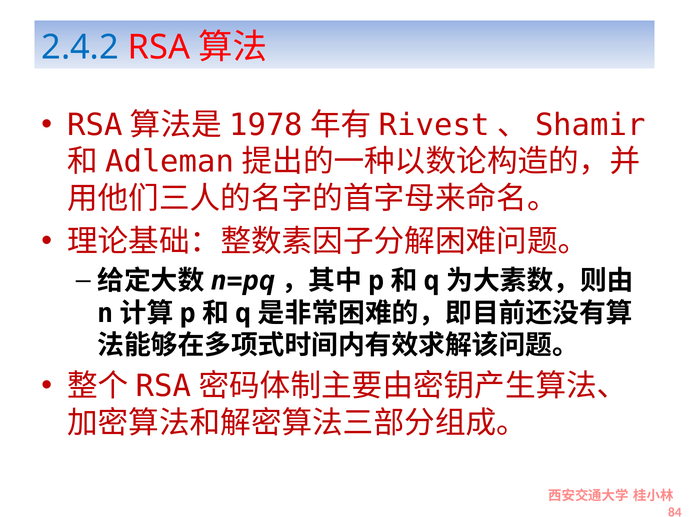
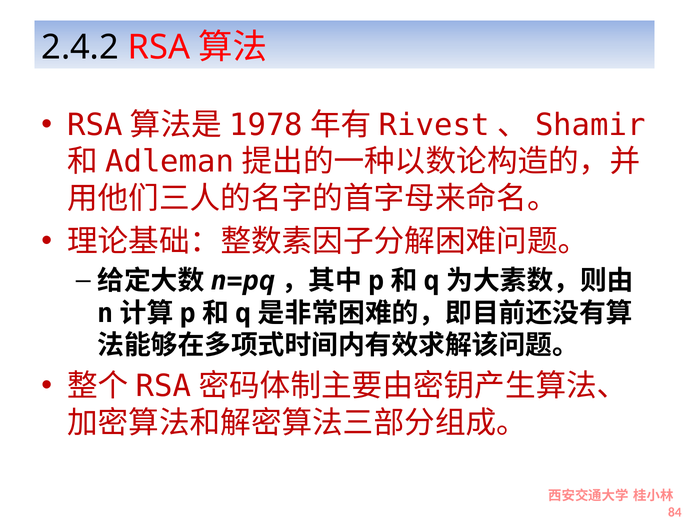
2.4.2 colour: blue -> black (80, 47)
